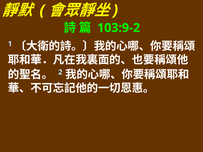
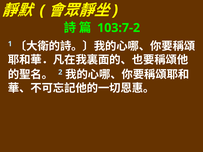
103:9-2: 103:9-2 -> 103:7-2 (119, 28)
